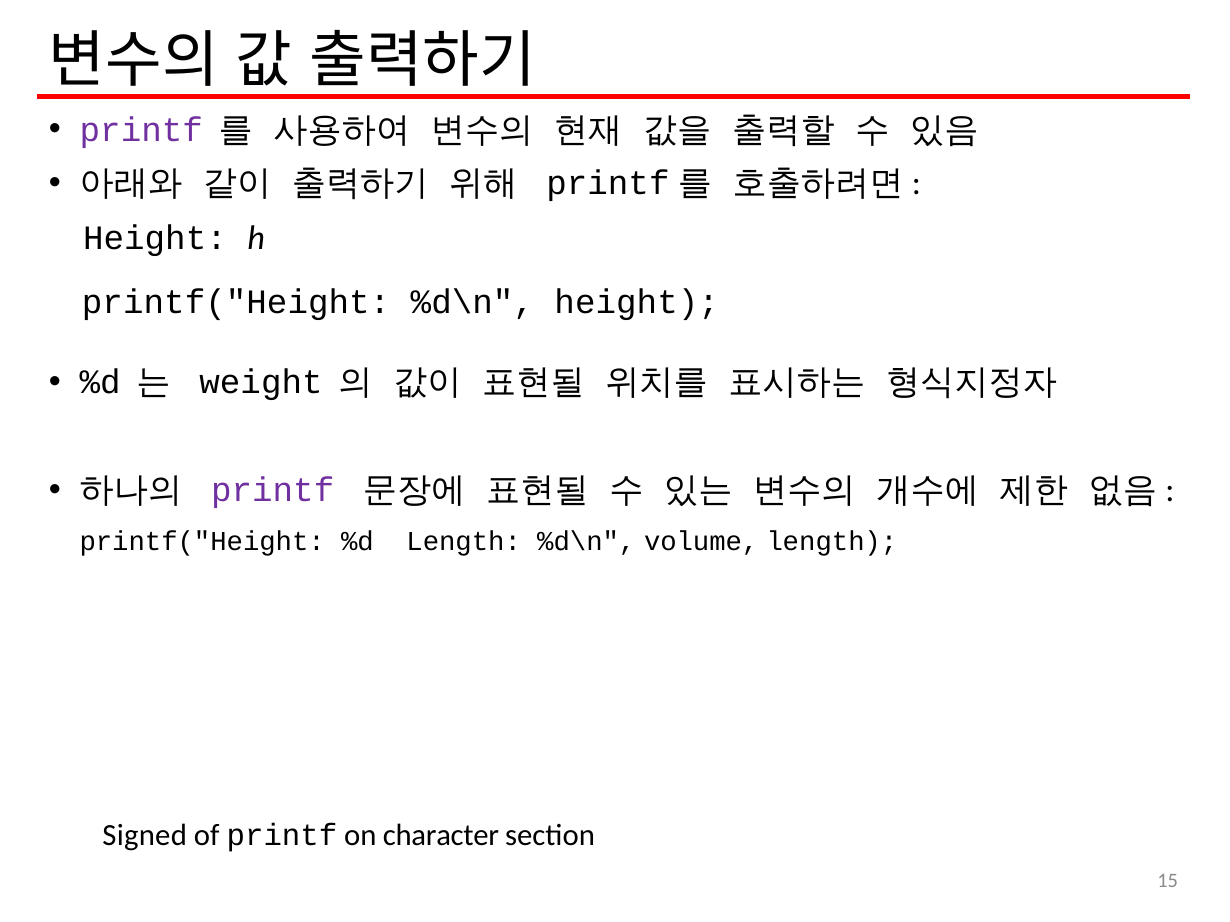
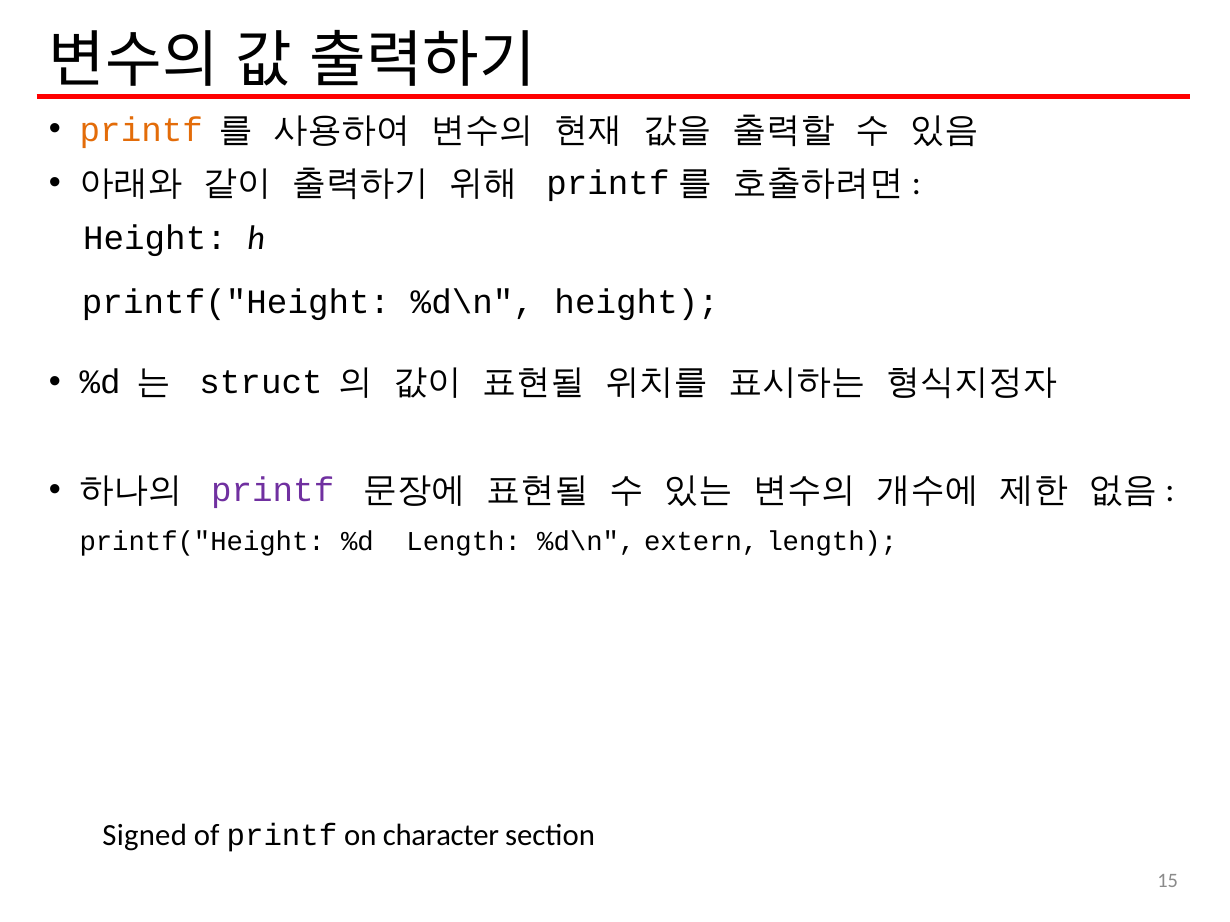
printf colour: purple -> orange (141, 130)
weight: weight -> struct (261, 383)
volume: volume -> extern (701, 542)
